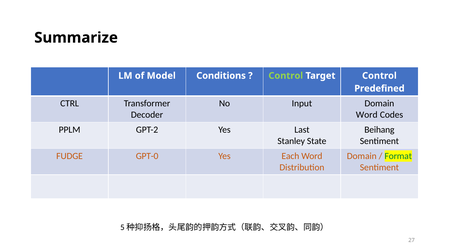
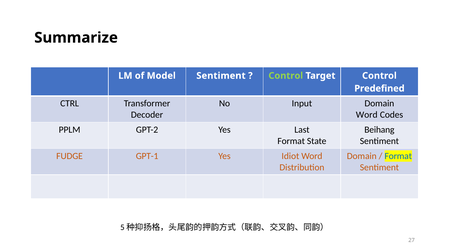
Model Conditions: Conditions -> Sentiment (221, 76)
Stanley: Stanley -> Format (291, 141)
GPT-0: GPT-0 -> GPT-1 (147, 156)
Each: Each -> Idiot (290, 156)
Format colour: green -> blue (398, 156)
